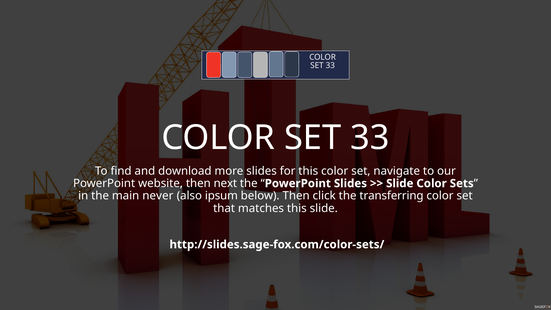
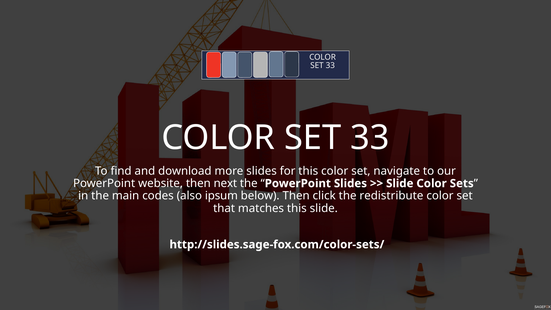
never: never -> codes (158, 196)
transferring: transferring -> redistribute (391, 196)
